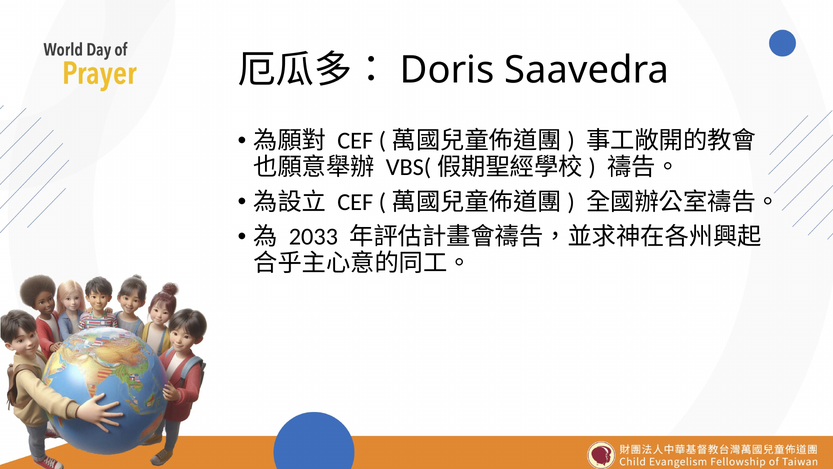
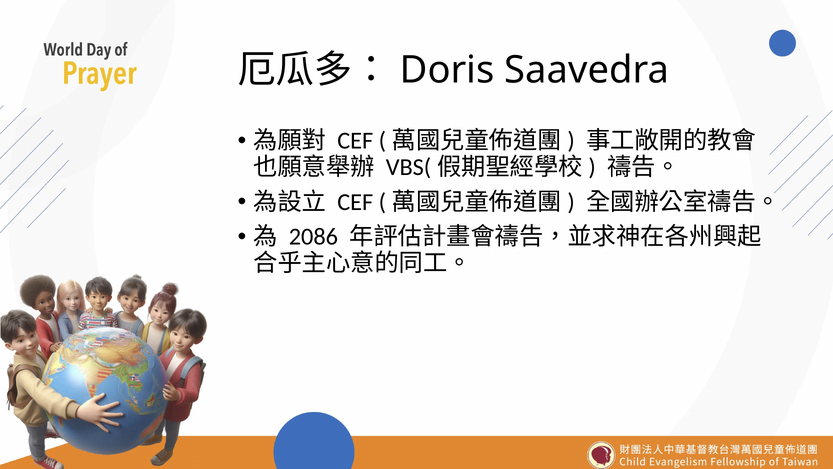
2033: 2033 -> 2086 (313, 237)
